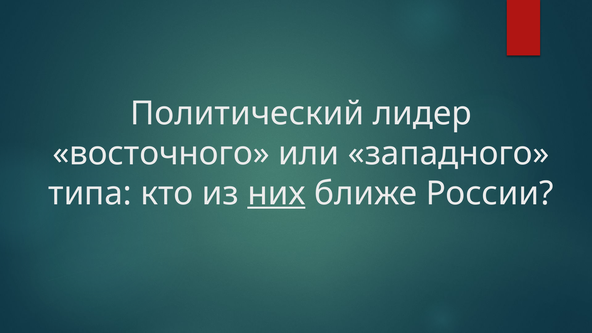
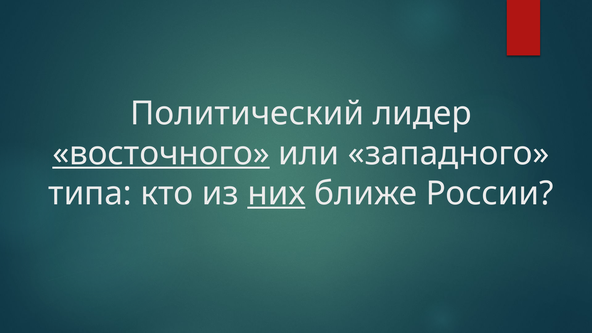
восточного underline: none -> present (161, 153)
